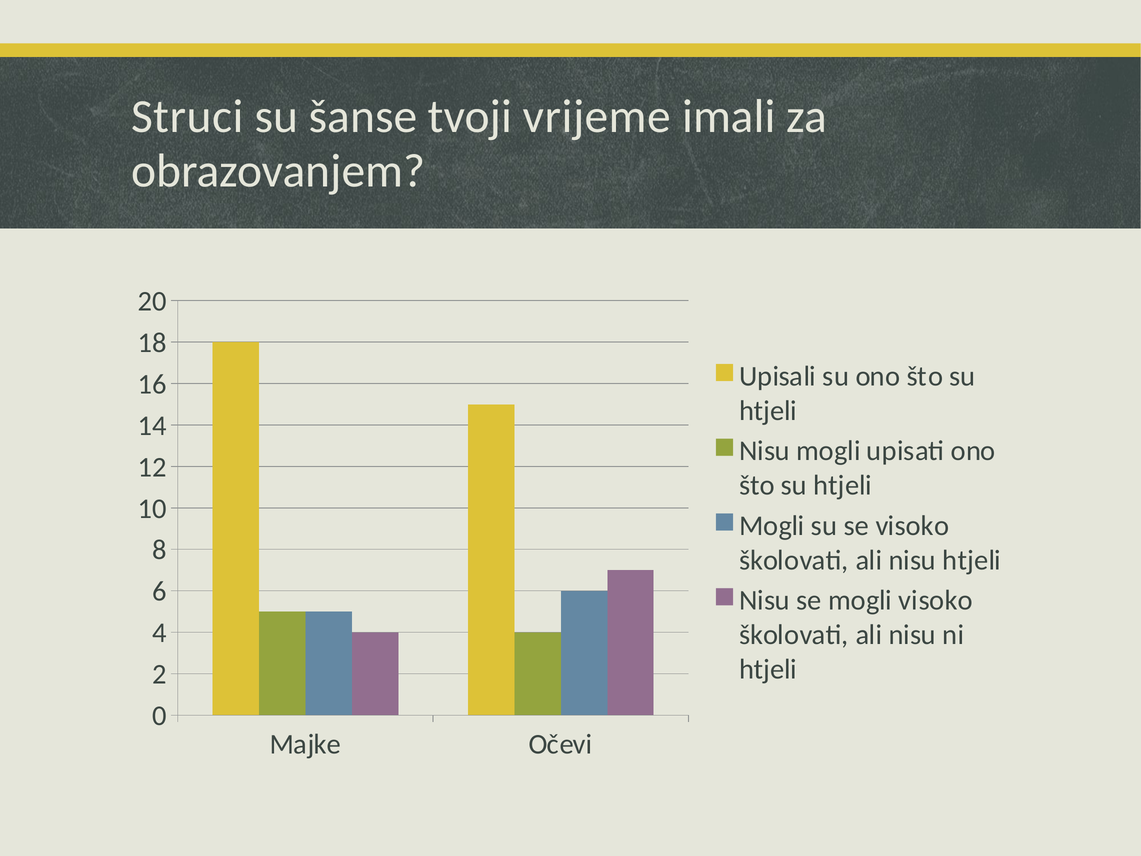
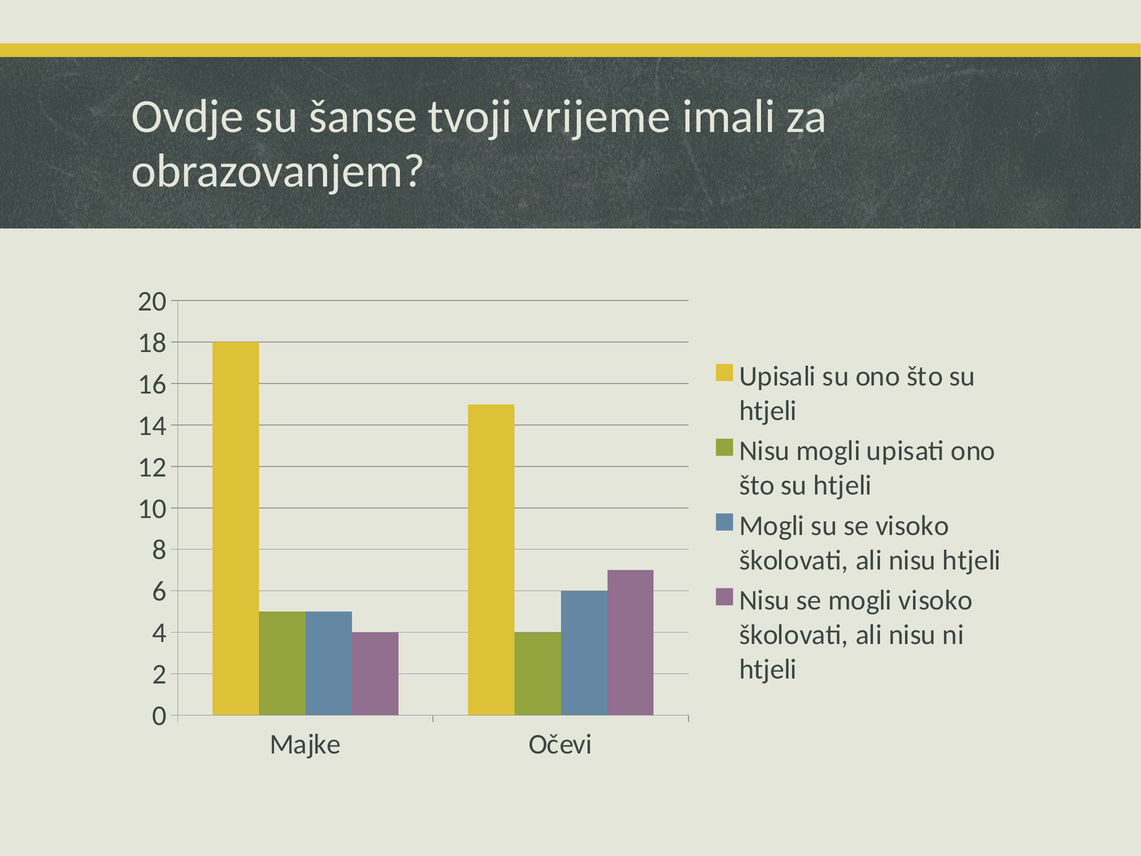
Struci: Struci -> Ovdje (188, 117)
